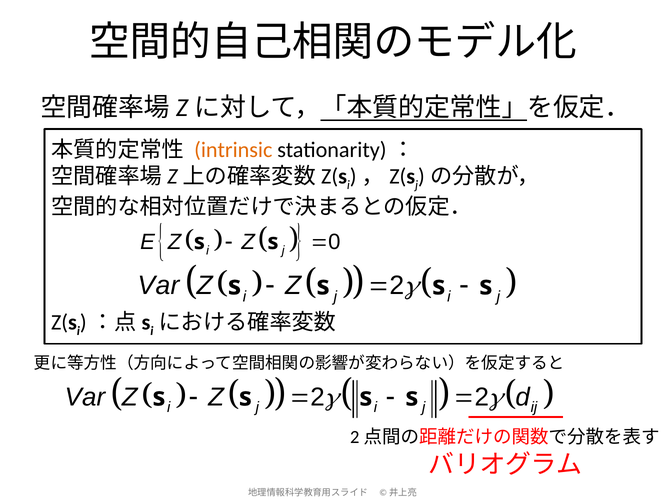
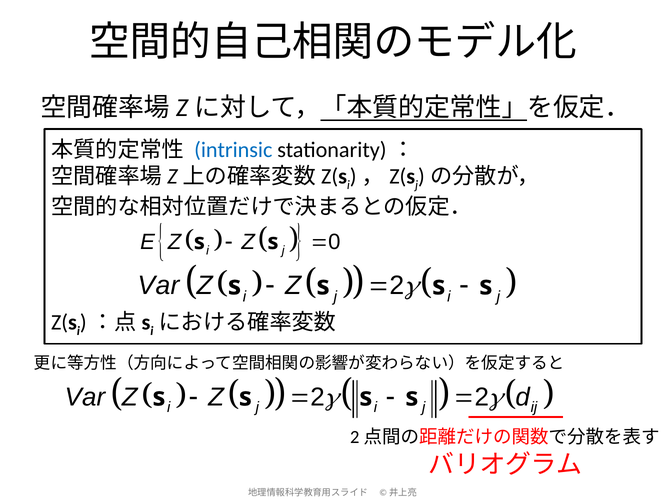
intrinsic colour: orange -> blue (233, 150)
